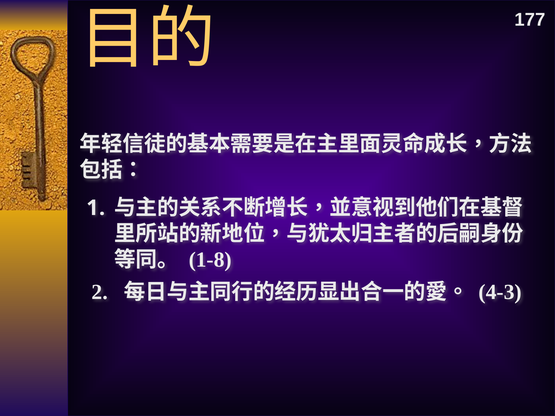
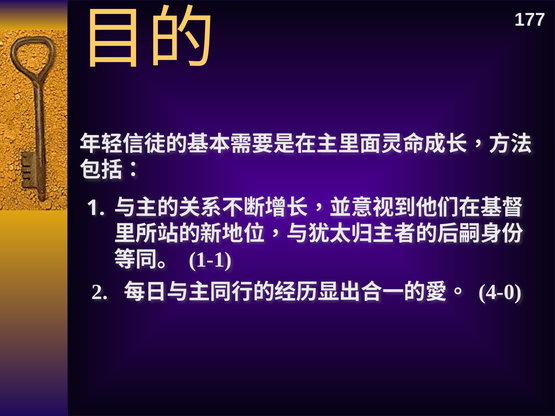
1-8: 1-8 -> 1-1 (210, 260)
4-3: 4-3 -> 4-0 (500, 292)
